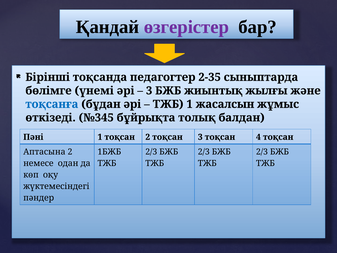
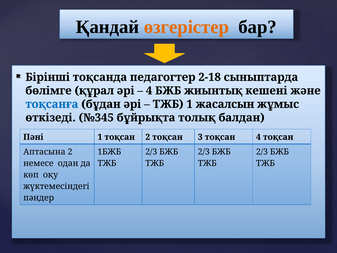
өзгерістер colour: purple -> orange (186, 27)
2-35: 2-35 -> 2-18 (210, 77)
үнемі: үнемі -> құрал (94, 91)
3: 3 -> 4 (149, 91)
жылғы: жылғы -> кешені (266, 91)
